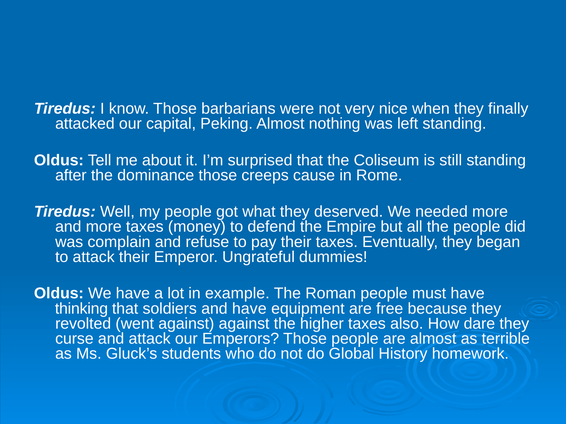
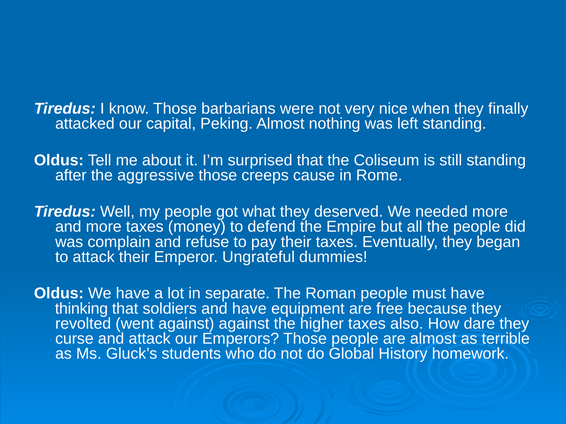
dominance: dominance -> aggressive (156, 175)
example: example -> separate (237, 294)
